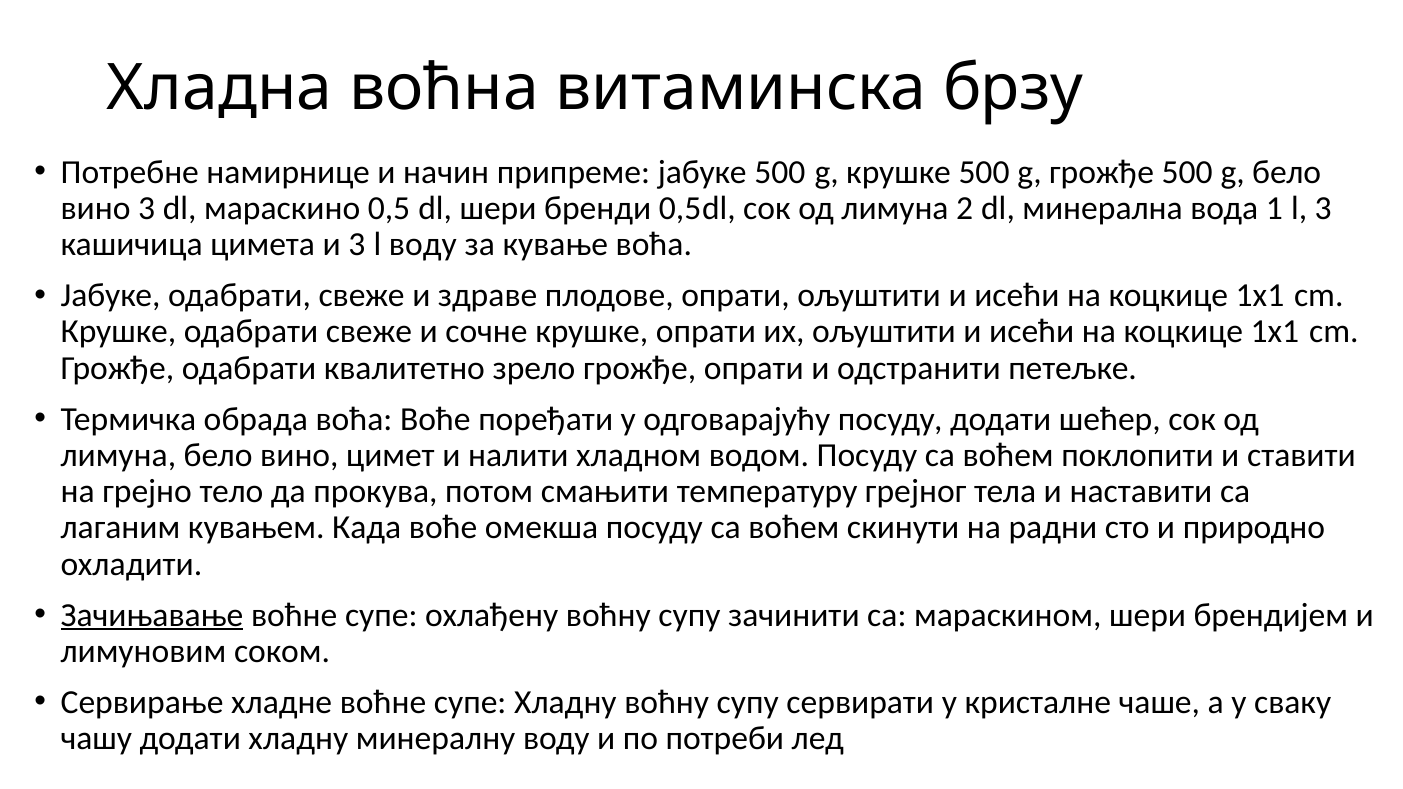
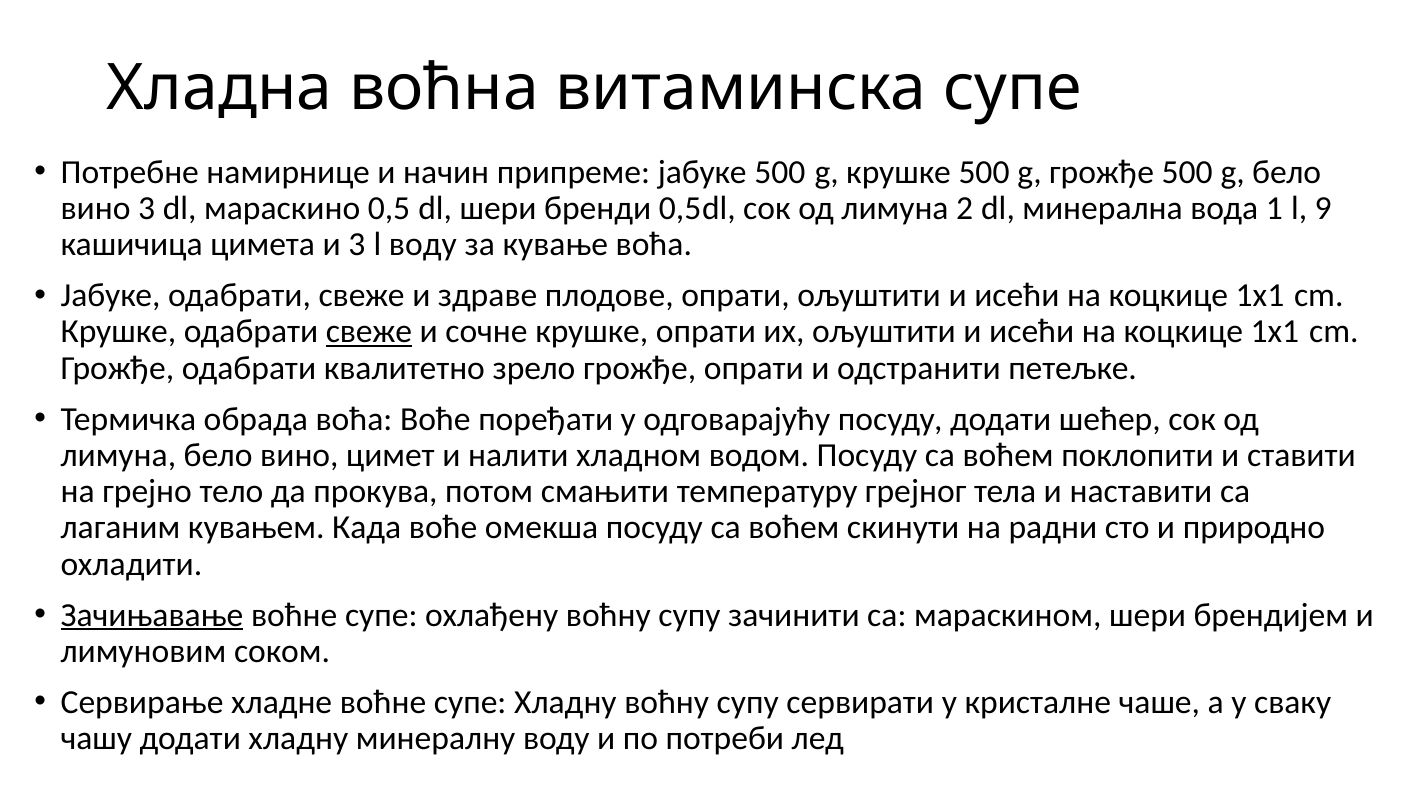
витаминска брзу: брзу -> супе (1013, 89)
l 3: 3 -> 9 (1323, 208)
свеже underline: none -> present (369, 332)
